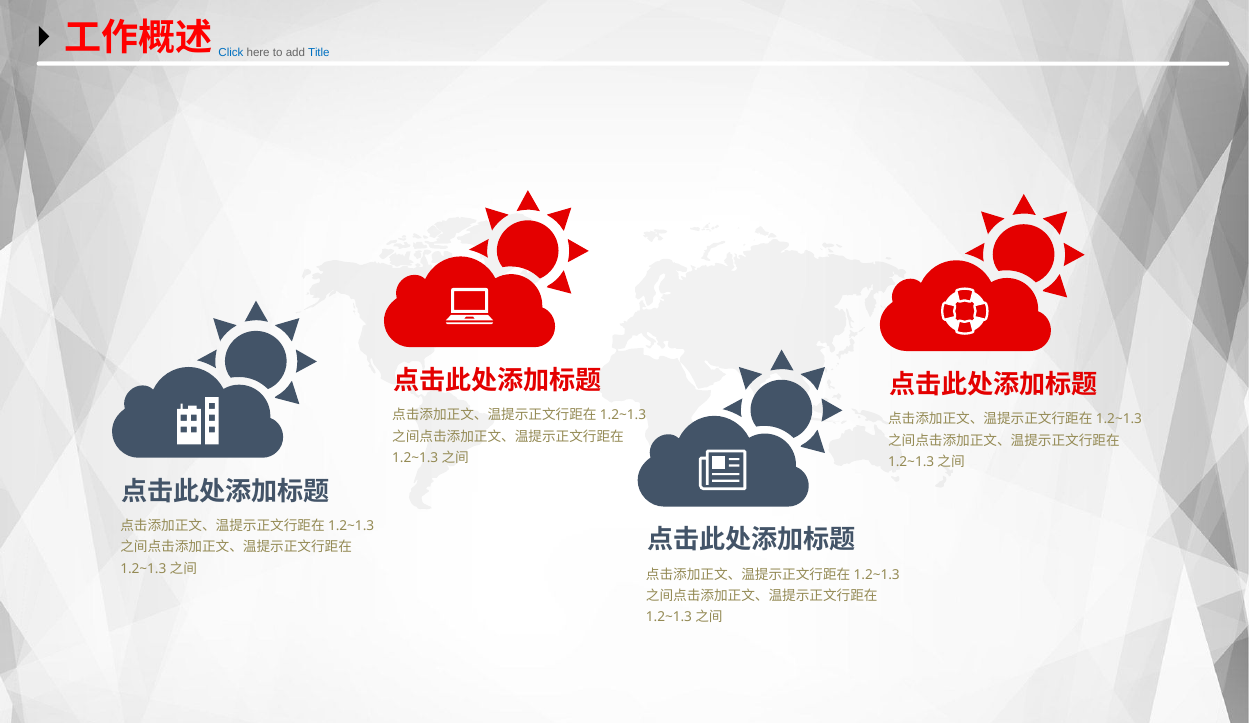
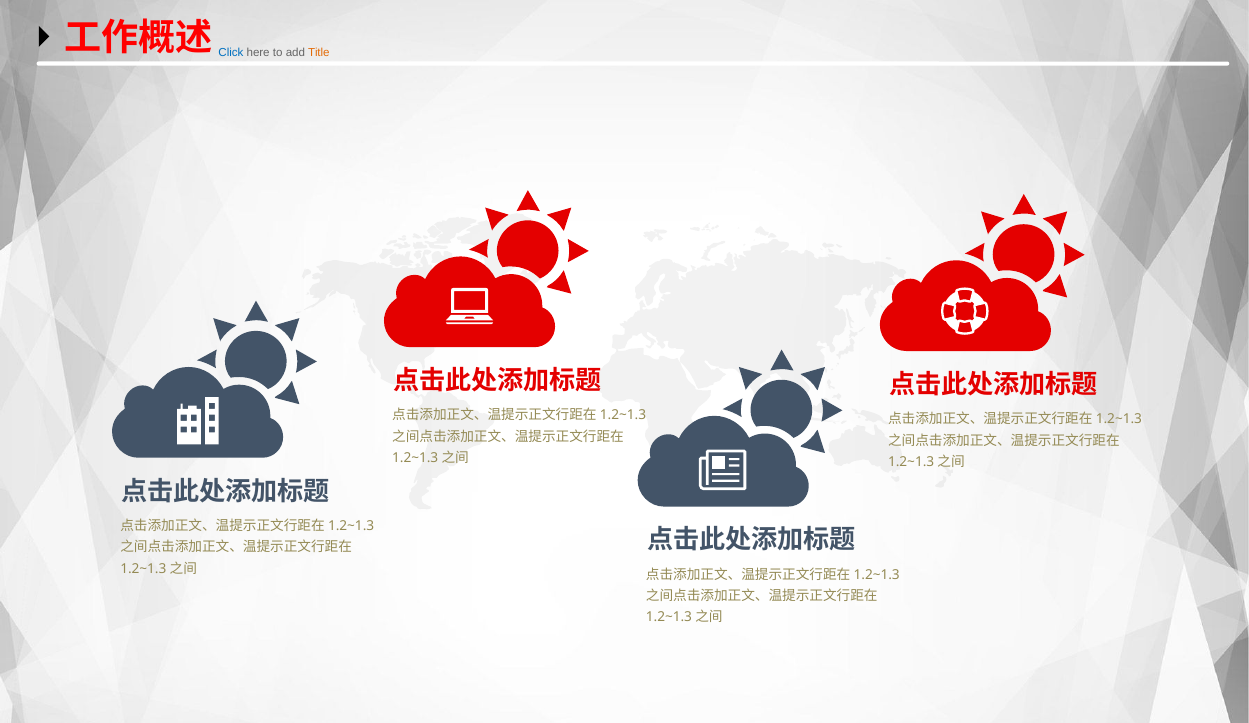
Title colour: blue -> orange (319, 53)
